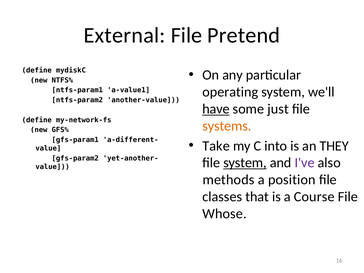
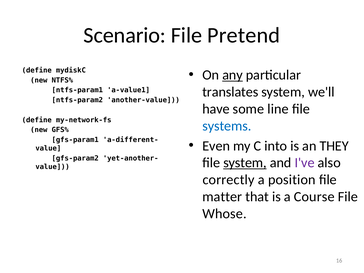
External: External -> Scenario (125, 35)
any underline: none -> present (233, 75)
operating: operating -> translates (230, 92)
have underline: present -> none (216, 109)
just: just -> line (278, 109)
systems colour: orange -> blue (227, 126)
Take: Take -> Even (216, 146)
methods: methods -> correctly (229, 180)
classes: classes -> matter (222, 197)
